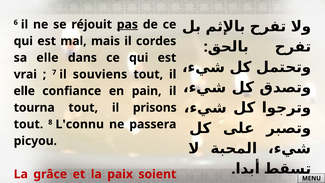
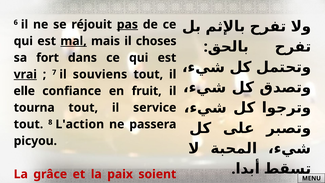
mal underline: none -> present (74, 41)
cordes: cordes -> choses (156, 41)
sa elle: elle -> fort (48, 58)
vrai underline: none -> present (25, 74)
pain: pain -> fruit (147, 91)
prisons: prisons -> service (155, 108)
L'connu: L'connu -> L'action (80, 124)
